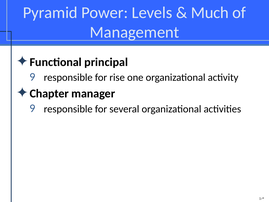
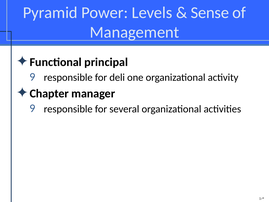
Much: Much -> Sense (210, 13)
rise: rise -> deli (117, 77)
